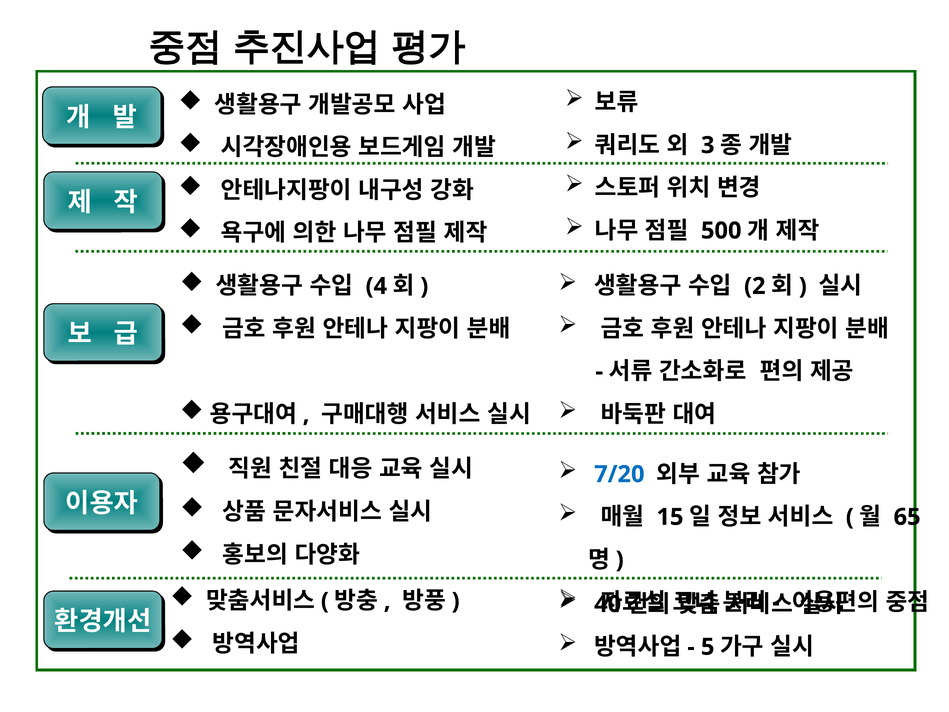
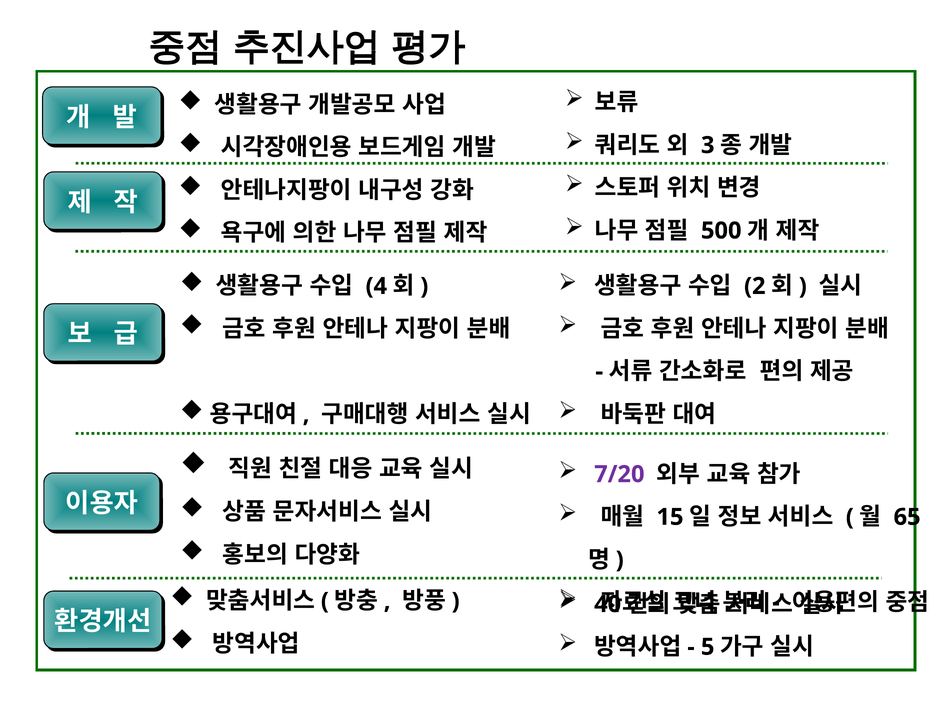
7/20 colour: blue -> purple (619, 474)
